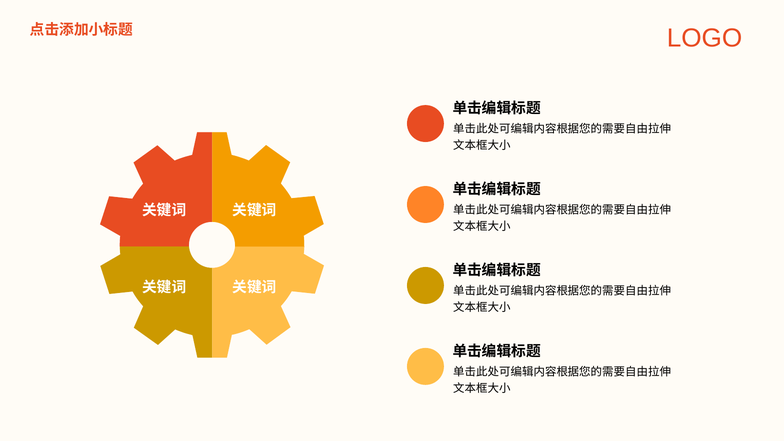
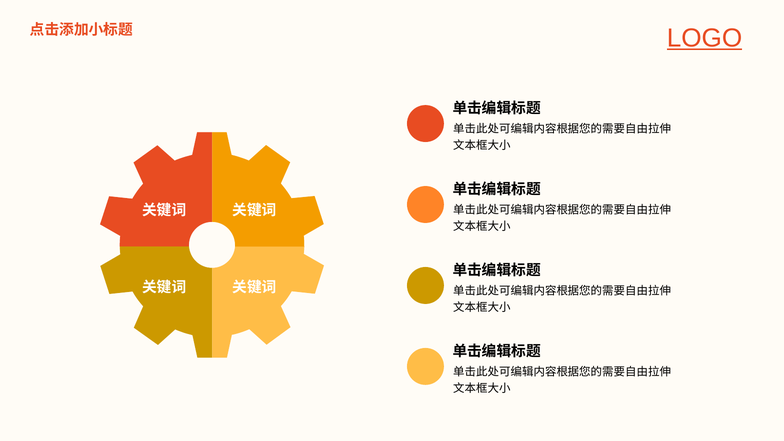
LOGO underline: none -> present (705, 38)
